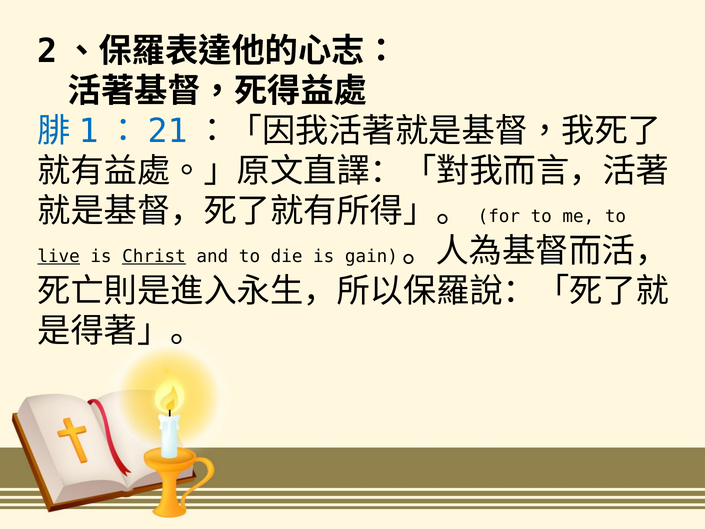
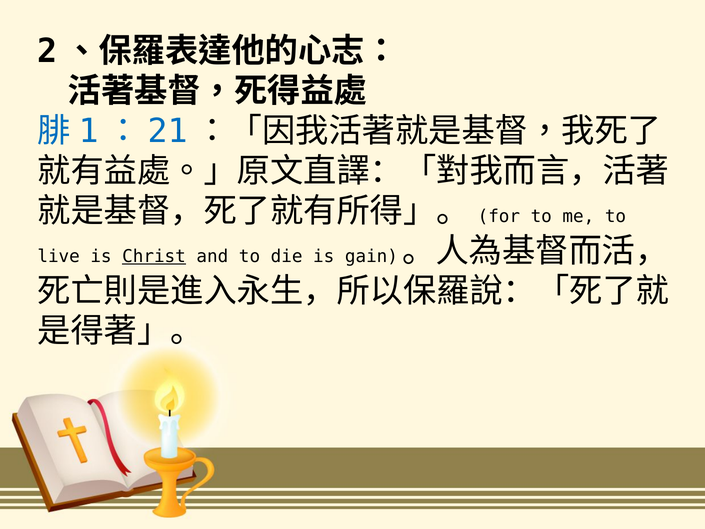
live underline: present -> none (59, 256)
